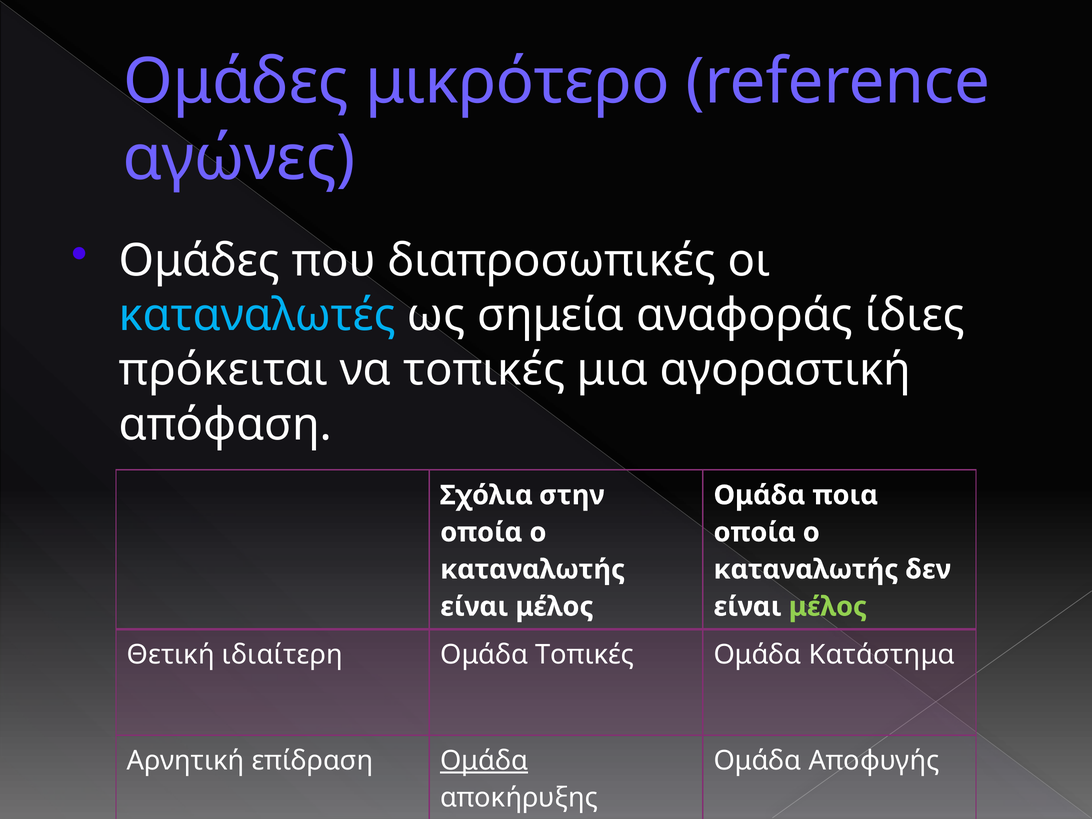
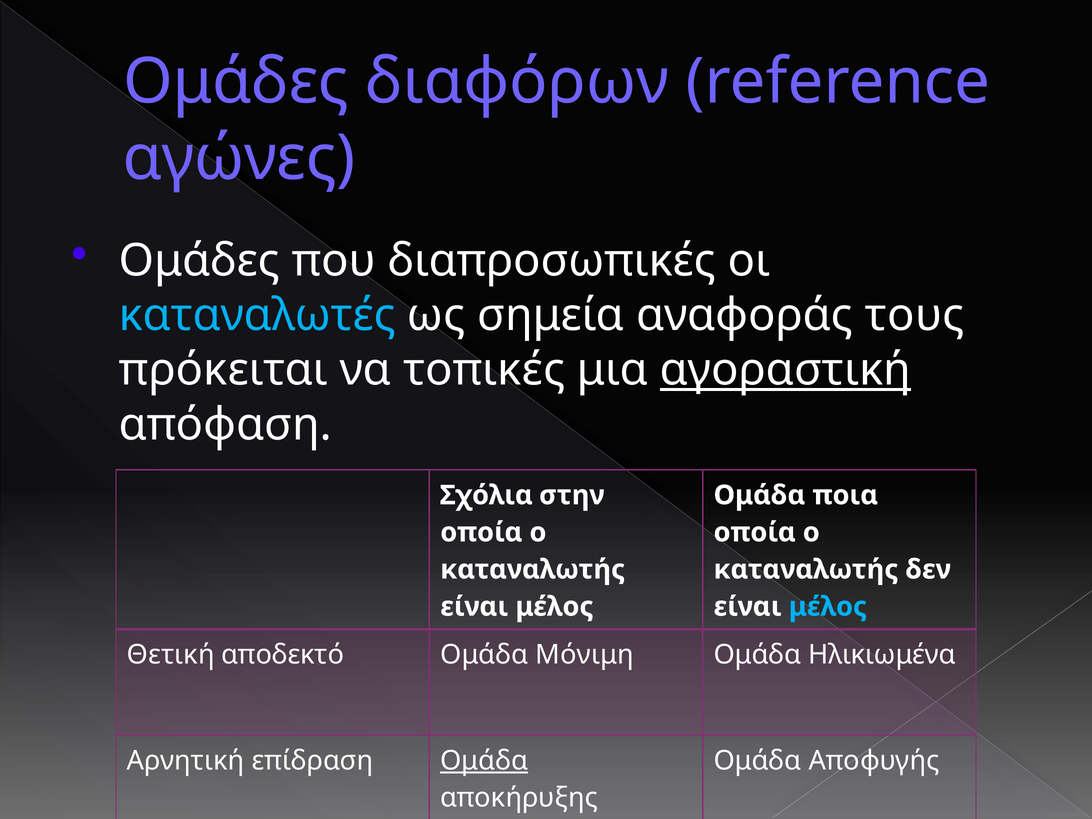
μικρότερο: μικρότερο -> διαφόρων (517, 82)
ίδιες: ίδιες -> τους (915, 315)
αγοραστική underline: none -> present (785, 370)
μέλος colour: light green -> light blue (828, 607)
ιδιαίτερη: ιδιαίτερη -> αποδεκτό (283, 655)
Ομάδα Τοπικές: Τοπικές -> Μόνιμη (585, 655)
Κατάστημα: Κατάστημα -> Ηλικιωμένα (882, 655)
